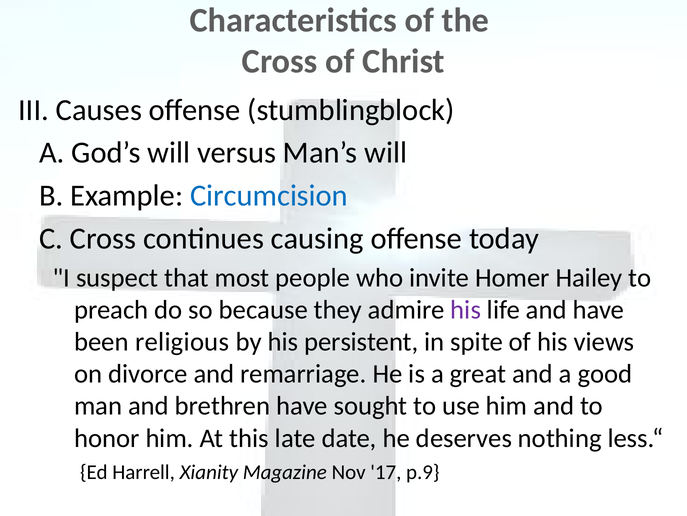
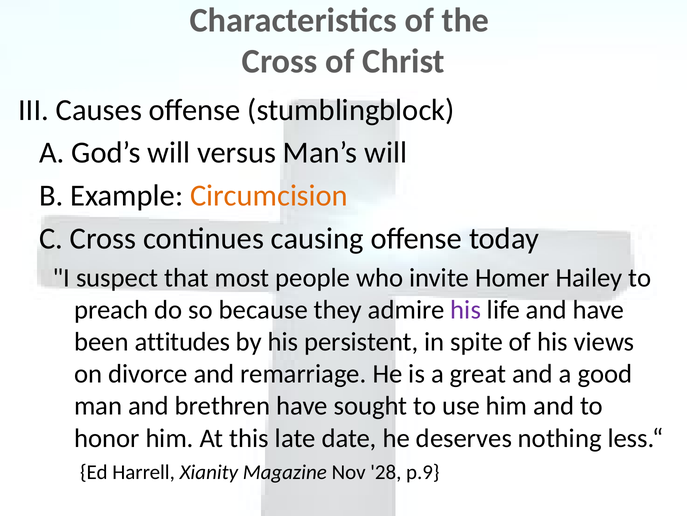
Circumcision colour: blue -> orange (269, 195)
religious: religious -> attitudes (182, 342)
17: 17 -> 28 (386, 471)
